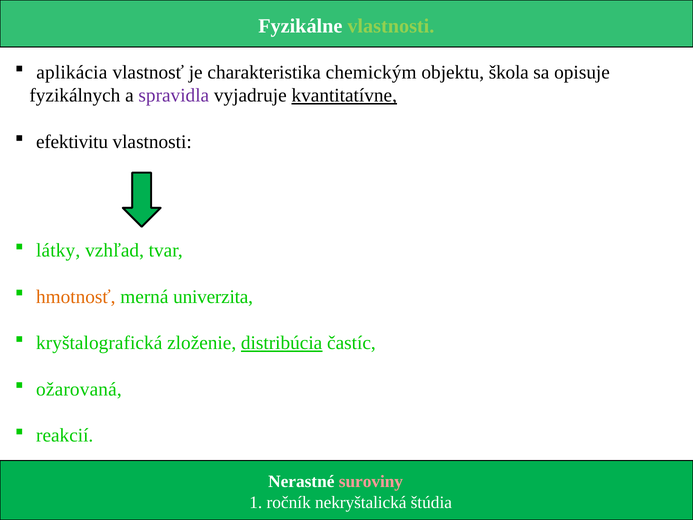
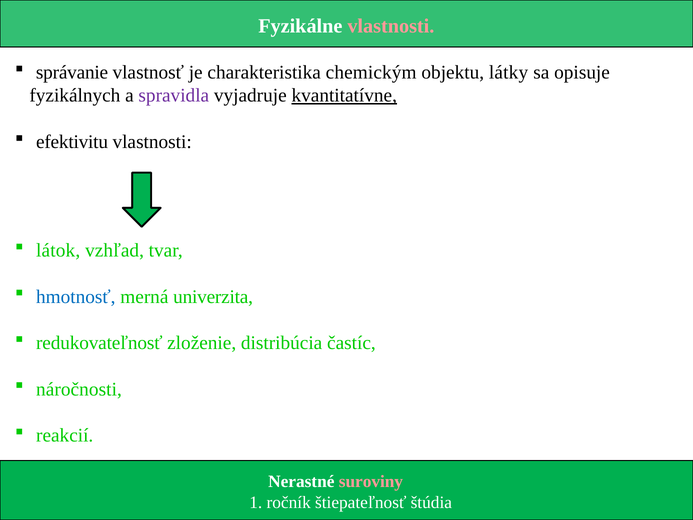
vlastnosti colour: light green -> pink (391, 26)
aplikácia: aplikácia -> správanie (72, 72)
škola: škola -> látky (509, 72)
látky: látky -> látok (58, 250)
hmotnosť colour: orange -> blue (76, 297)
kryštalografická: kryštalografická -> redukovateľnosť (99, 343)
distribúcia underline: present -> none (282, 343)
ožarovaná: ožarovaná -> náročnosti (79, 389)
nekryštalická: nekryštalická -> štiepateľnosť (361, 502)
